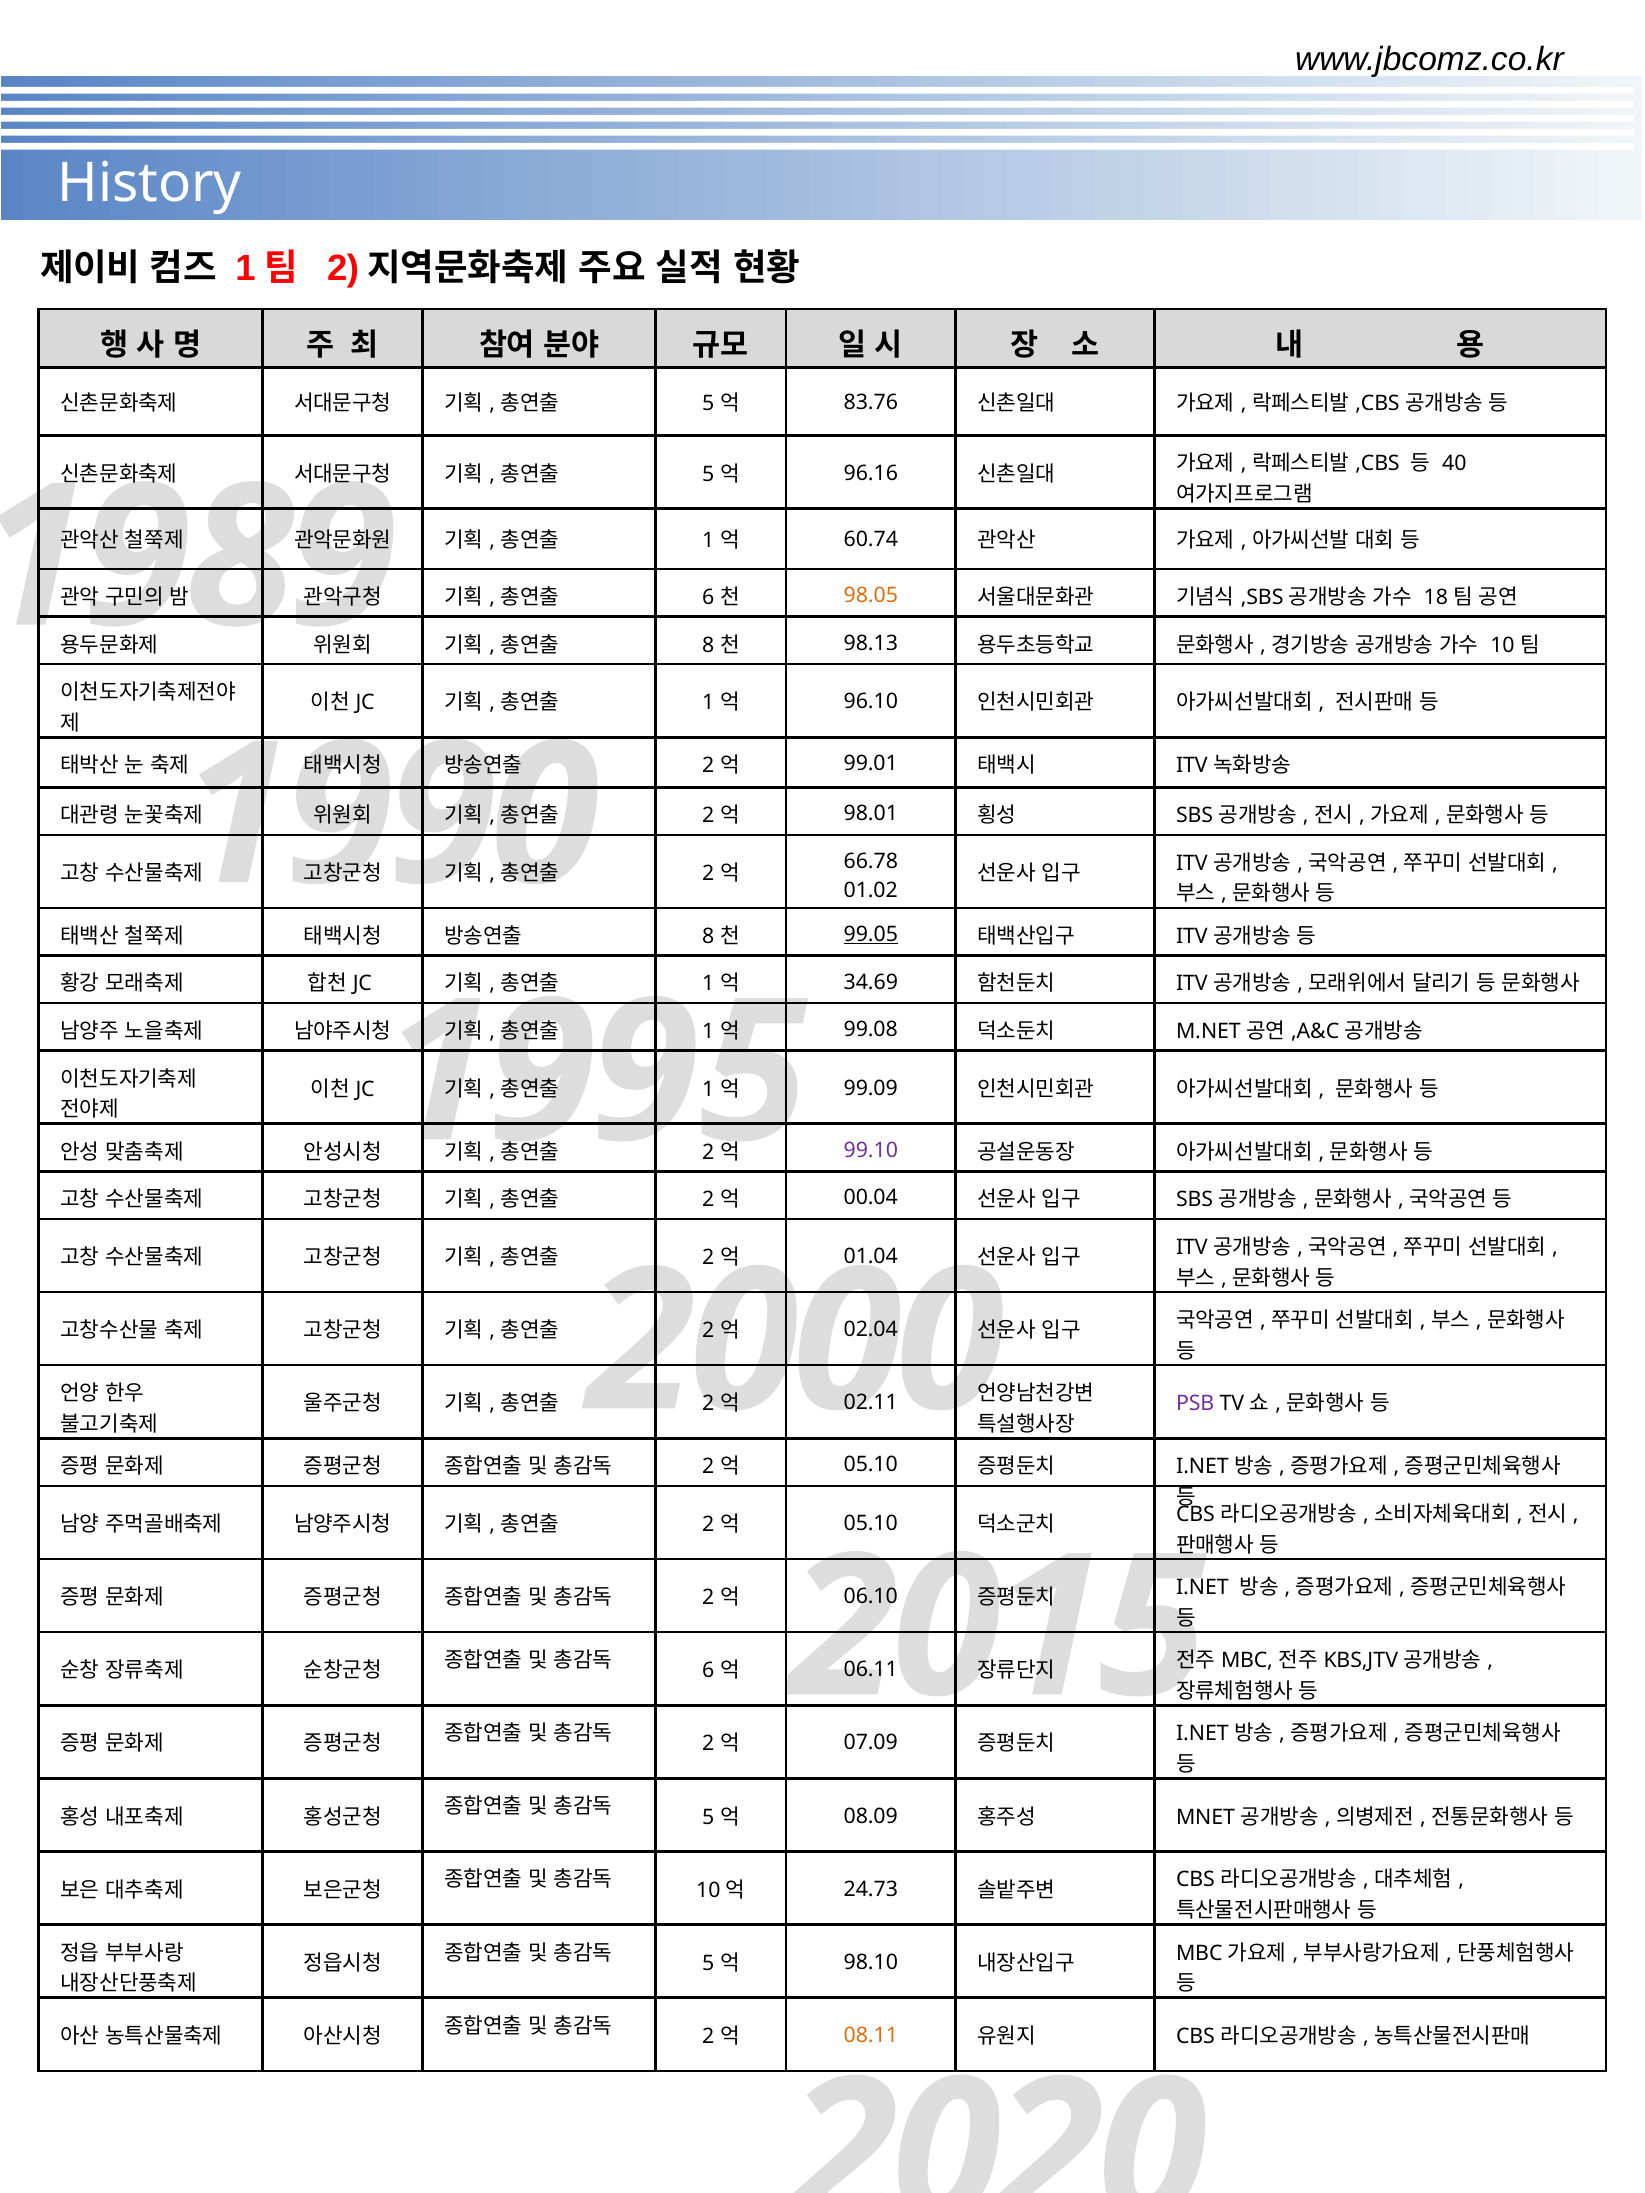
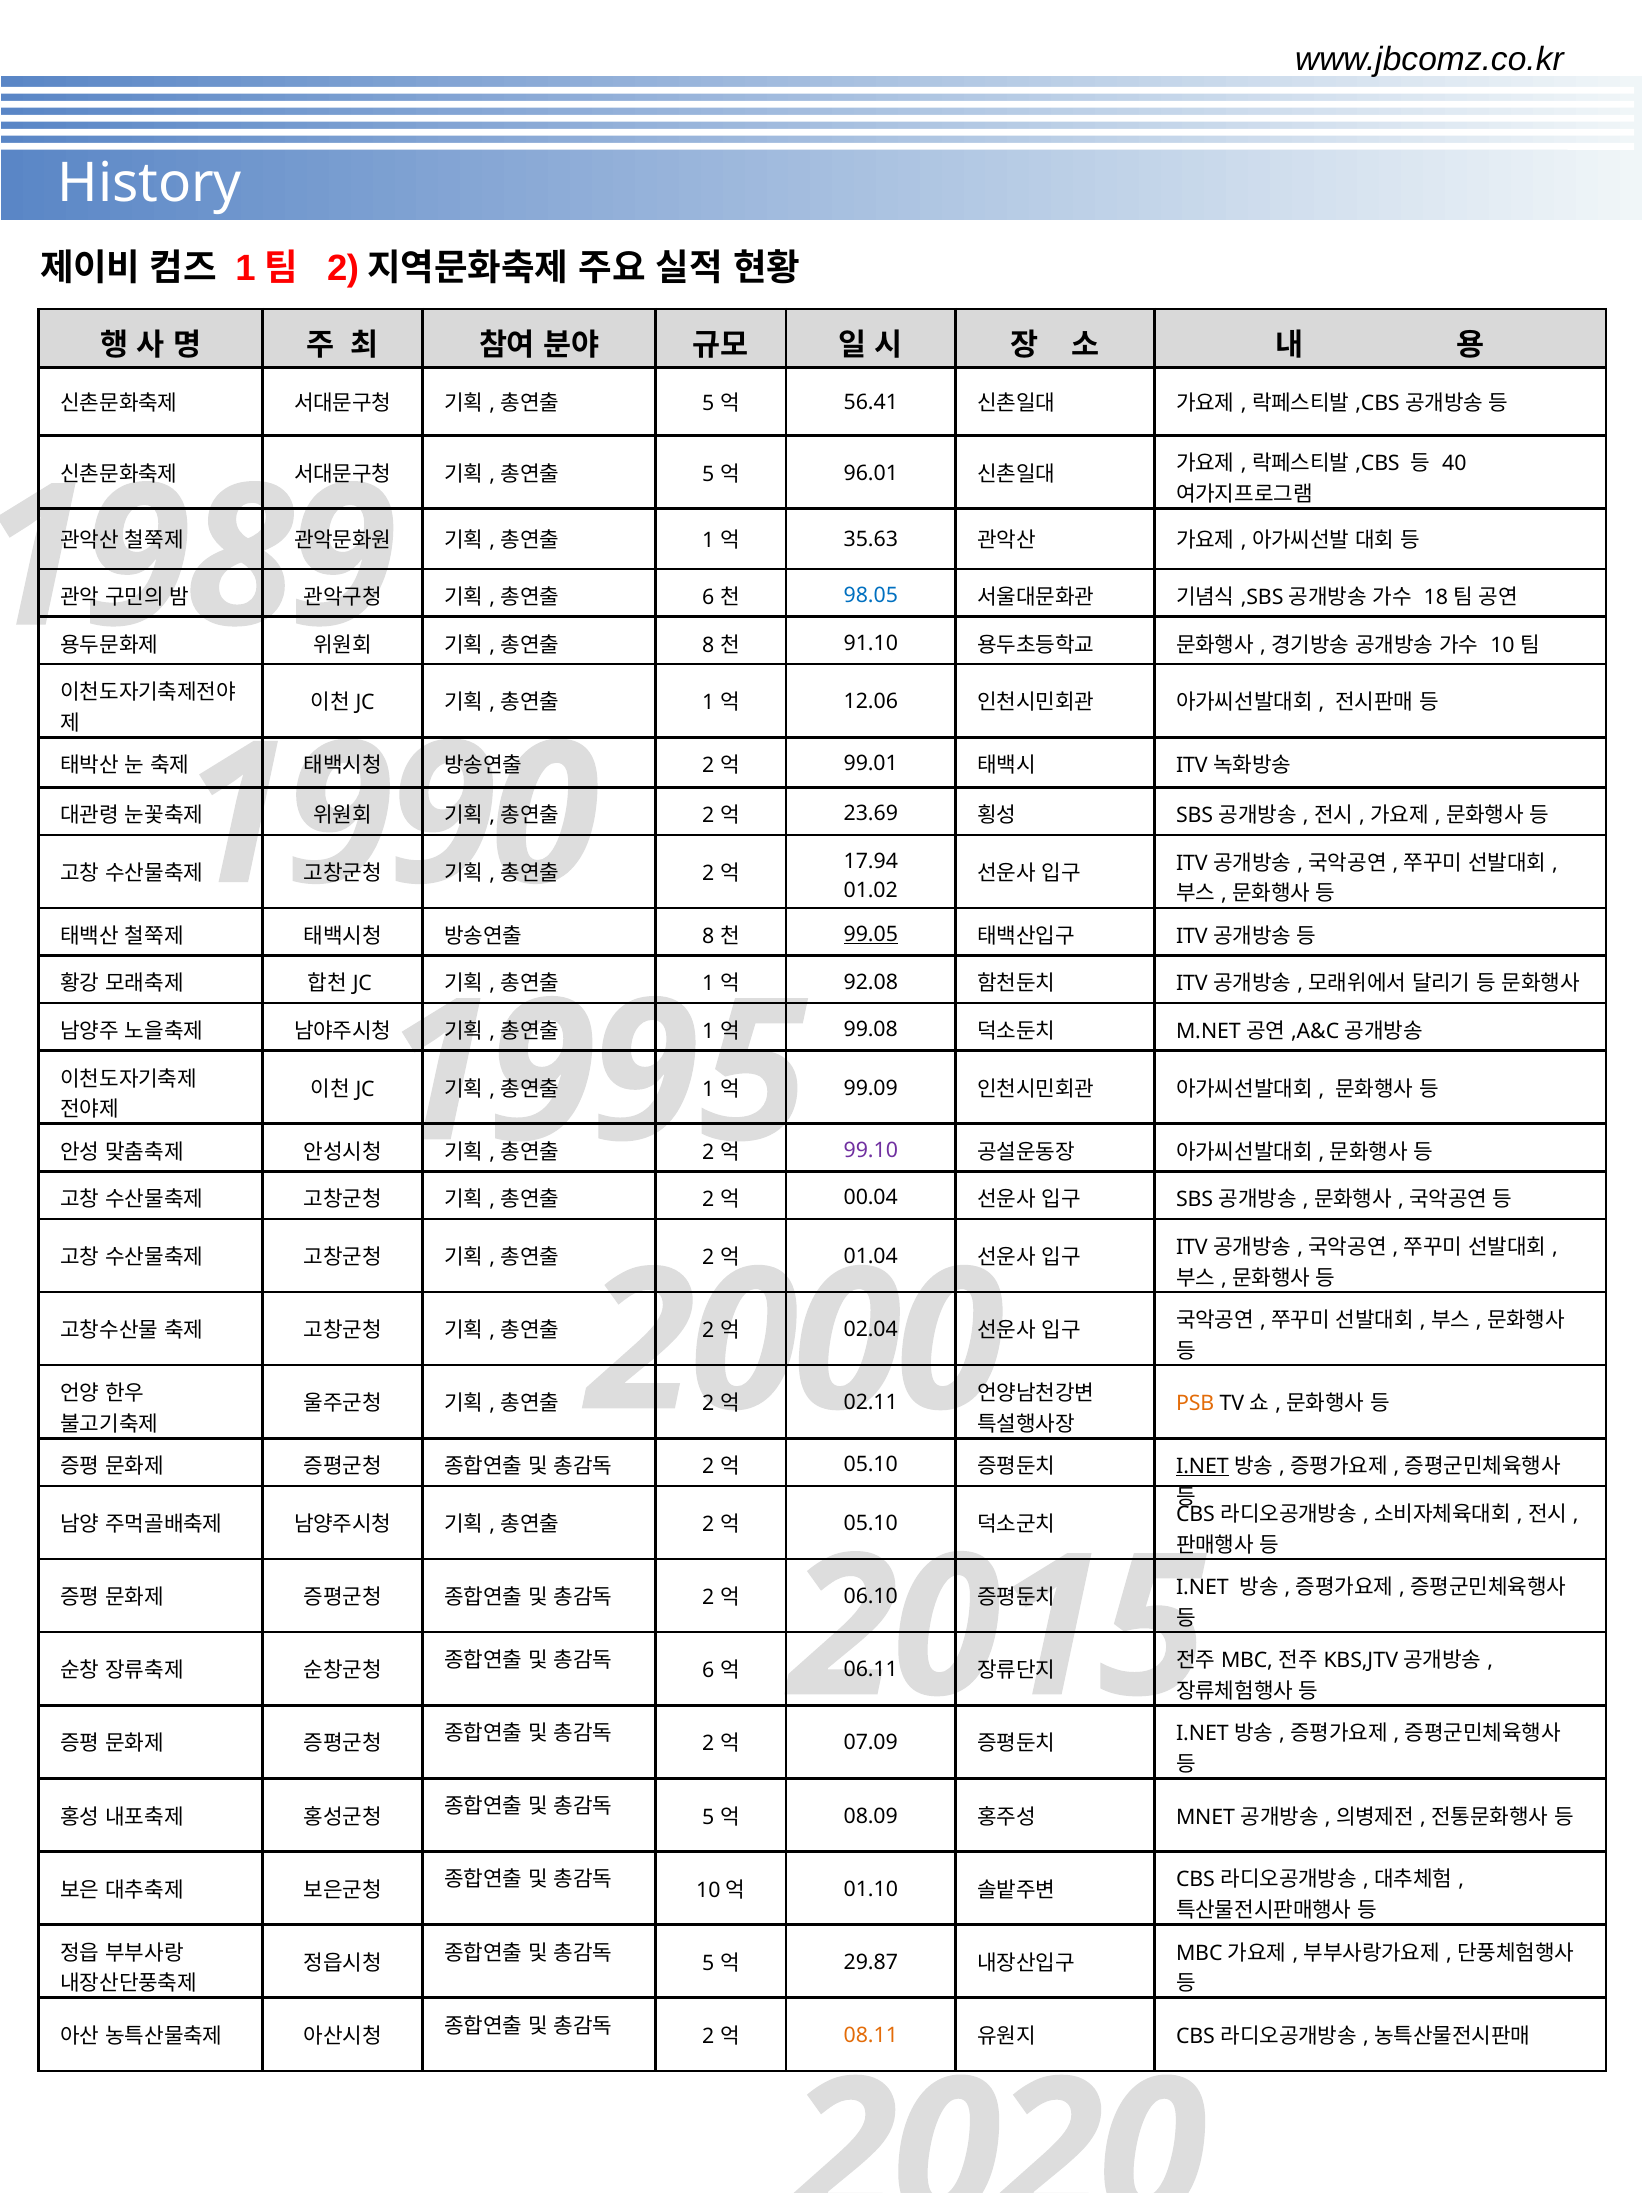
83.76: 83.76 -> 56.41 (871, 403)
96.16: 96.16 -> 96.01 (871, 473)
60.74: 60.74 -> 35.63 (871, 540)
98.05 colour: orange -> blue (871, 596)
98.13: 98.13 -> 91.10 (871, 643)
96.10: 96.10 -> 12.06 (871, 702)
98.01: 98.01 -> 23.69 (871, 814)
66.78: 66.78 -> 17.94 (871, 861)
34.69: 34.69 -> 92.08 (871, 982)
PSB colour: purple -> orange (1195, 1404)
I.NET underline: none -> present (1202, 1467)
24.73: 24.73 -> 01.10 (871, 1890)
98.10: 98.10 -> 29.87 (871, 1963)
